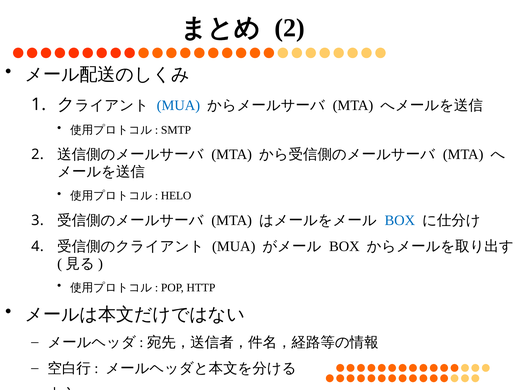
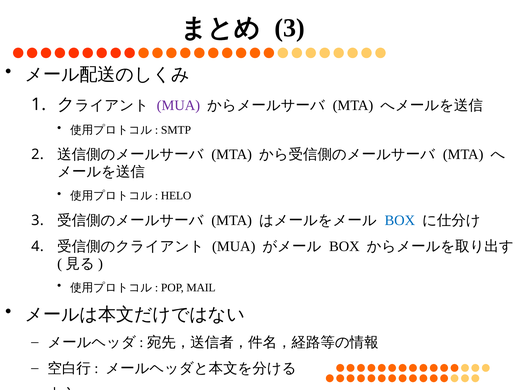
2: 2 -> 3 (290, 28)
MUA colour: blue -> purple (178, 105)
HTTP: HTTP -> MAIL (201, 288)
